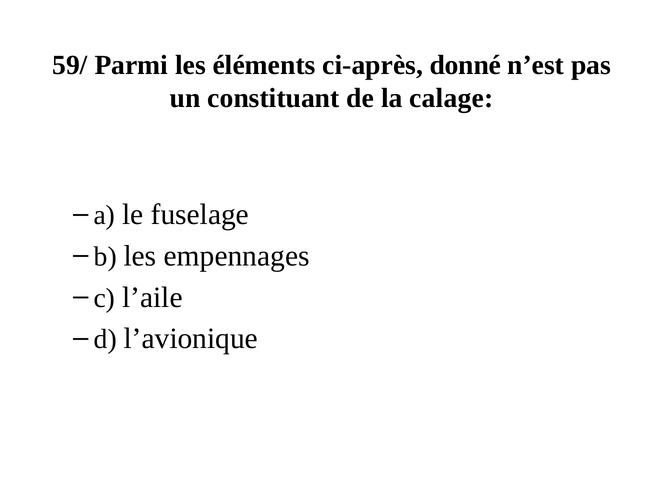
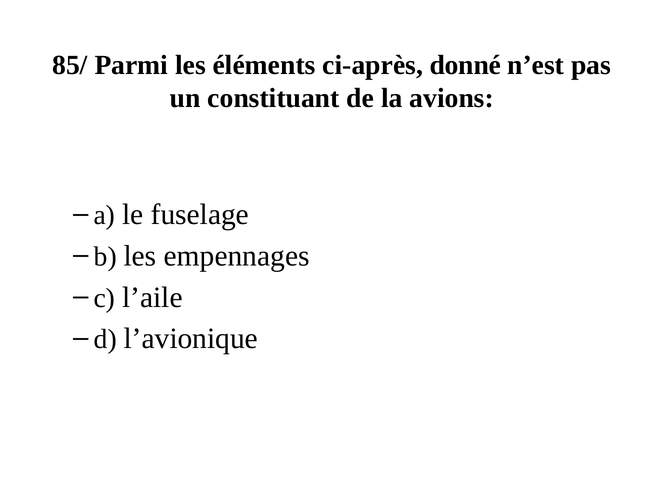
59/: 59/ -> 85/ (70, 65)
calage: calage -> avions (452, 98)
